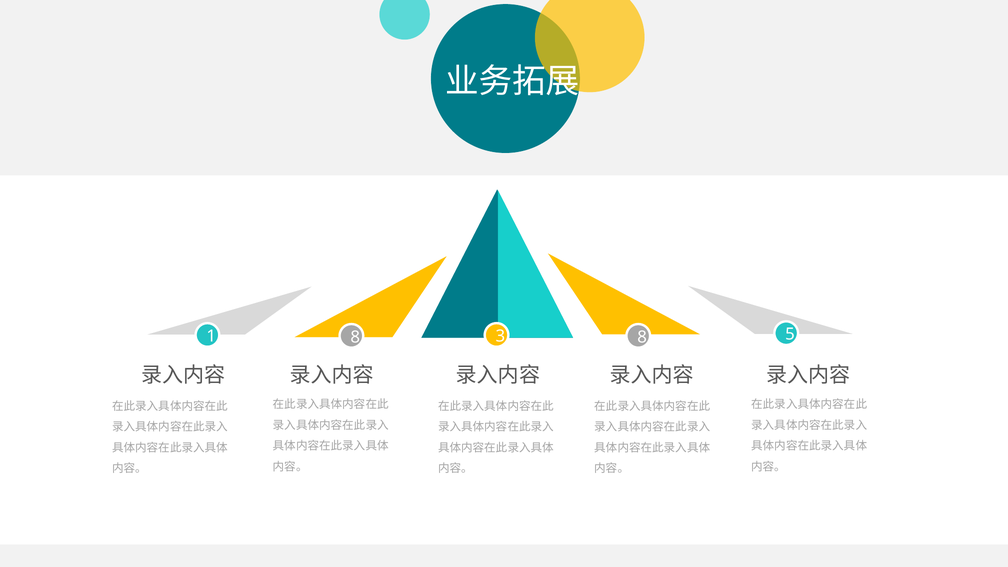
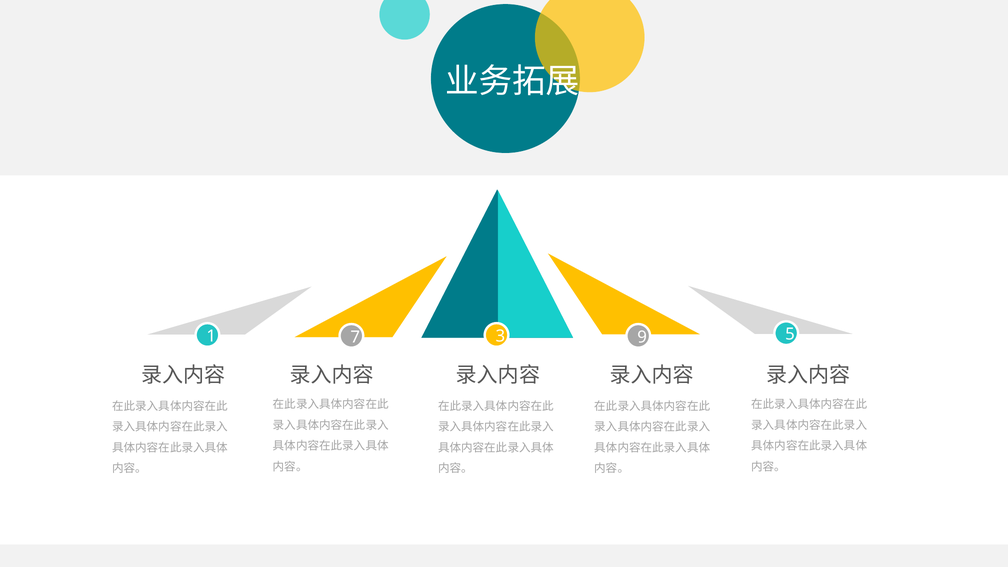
1 8: 8 -> 7 (355, 337)
3 8: 8 -> 9 (642, 337)
